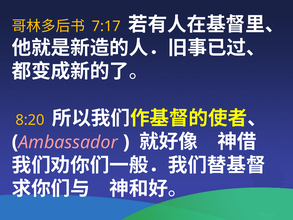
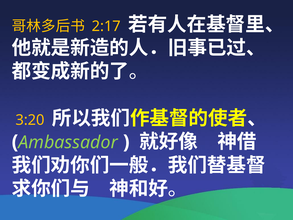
7:17: 7:17 -> 2:17 (106, 26)
8:20: 8:20 -> 3:20 (30, 120)
Ambassador colour: pink -> light green (68, 142)
